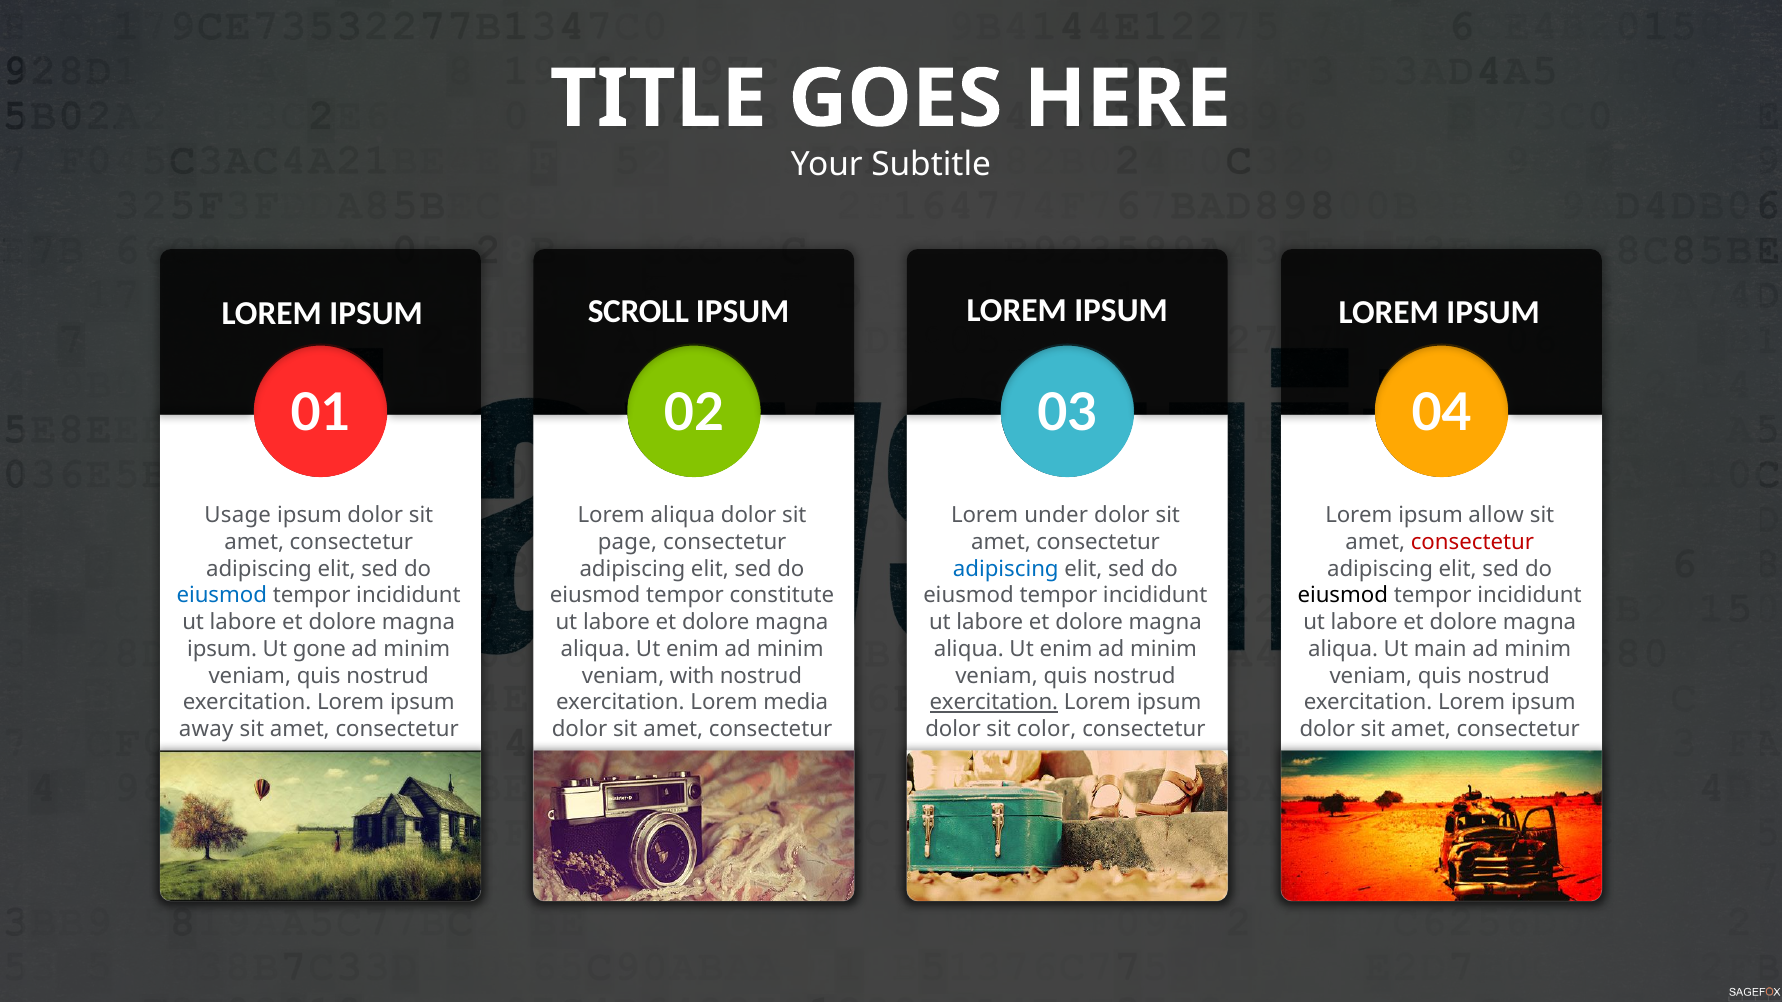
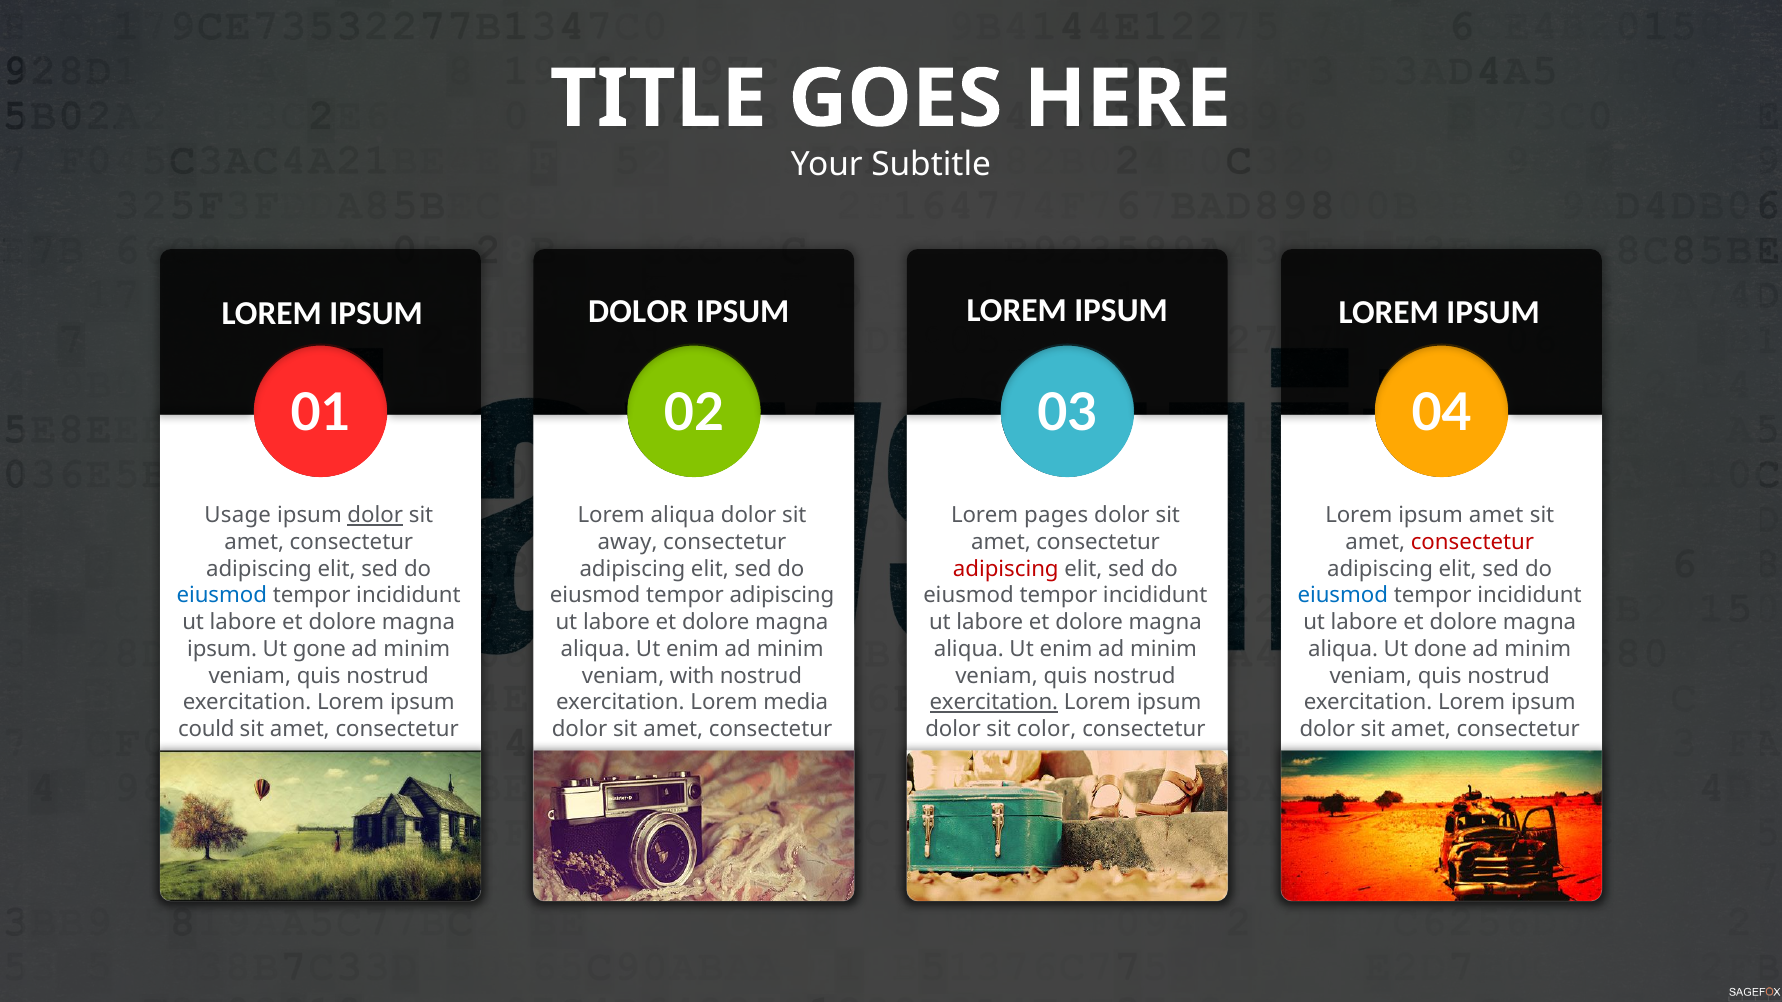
SCROLL: SCROLL -> DOLOR (638, 311)
dolor underline: none -> present (375, 516)
under: under -> pages (1056, 516)
ipsum allow: allow -> amet (1496, 516)
page: page -> away (628, 542)
adipiscing colour: blue -> red (1006, 569)
tempor constitute: constitute -> adipiscing (782, 596)
eiusmod colour: black -> blue (1343, 596)
main: main -> done (1440, 649)
away: away -> could (206, 729)
